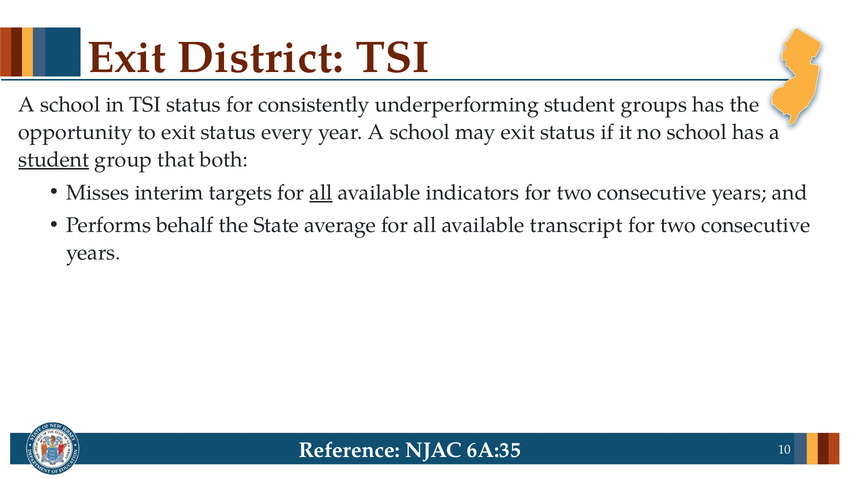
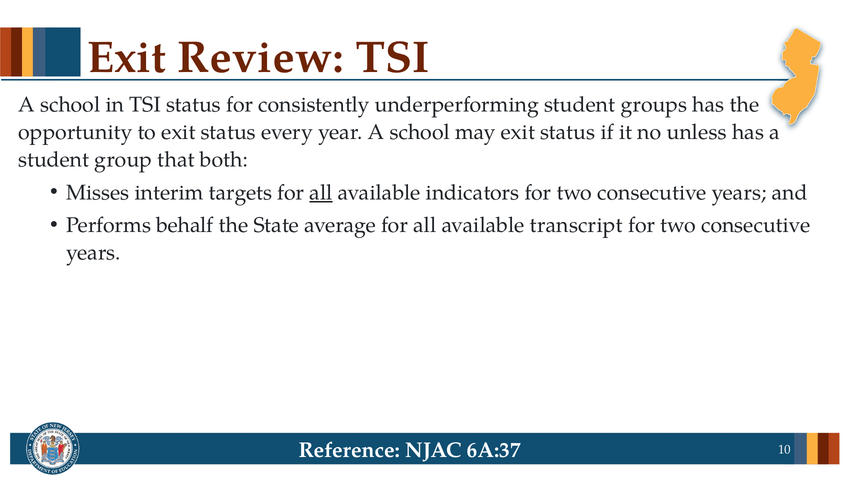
District: District -> Review (261, 58)
no school: school -> unless (697, 132)
student underline: present -> none (54, 160)
6A:35: 6A:35 -> 6A:37 (494, 450)
